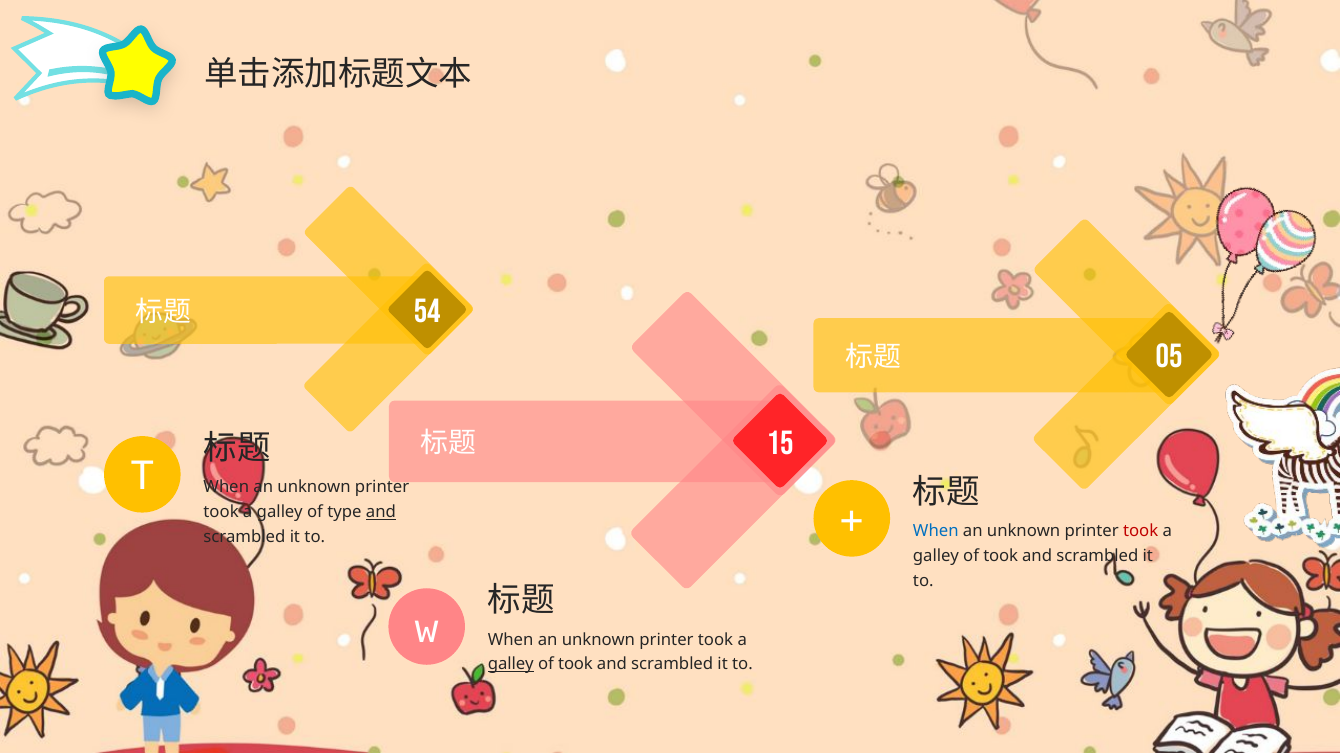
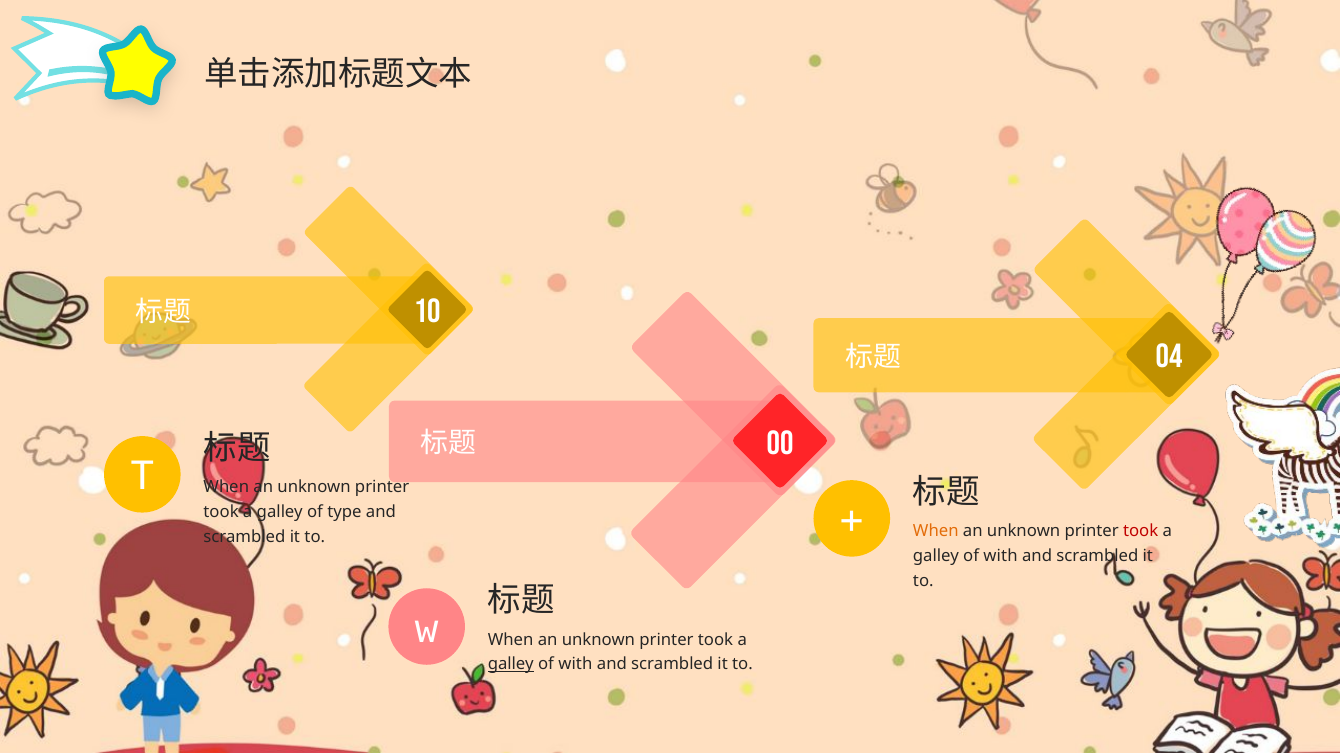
54: 54 -> 10 (427, 312)
05: 05 -> 04 (1169, 357)
15: 15 -> 00 (780, 443)
and underline: present -> none (381, 513)
When colour: blue -> orange (936, 532)
took: took -> with (1001, 557)
took: took -> with (575, 665)
